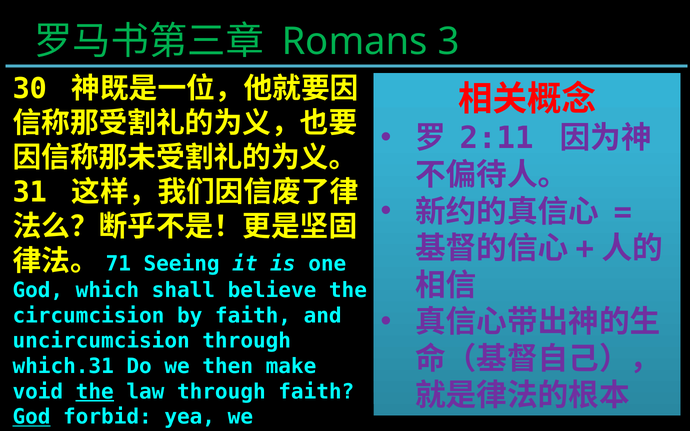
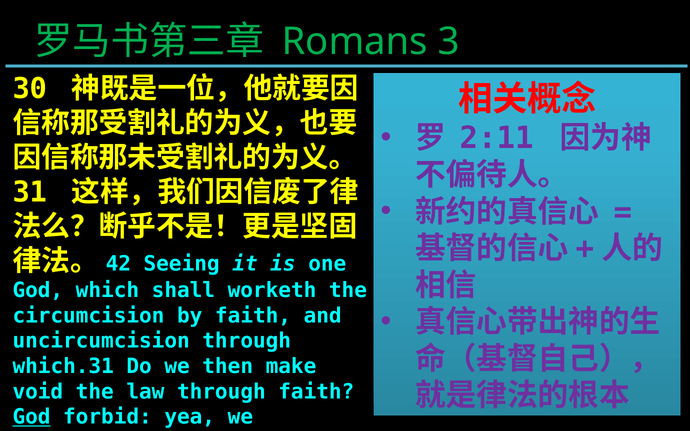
71: 71 -> 42 (118, 264)
believe: believe -> worketh (272, 291)
the underline: present -> none (95, 392)
